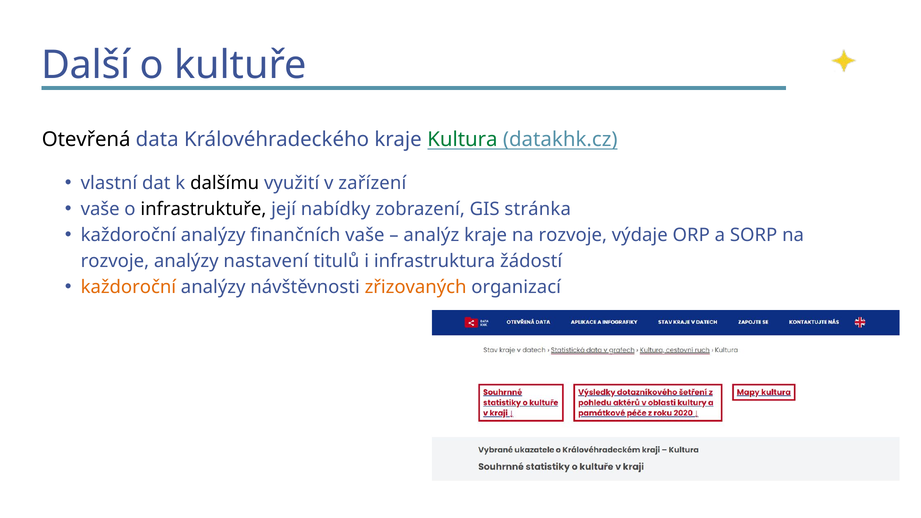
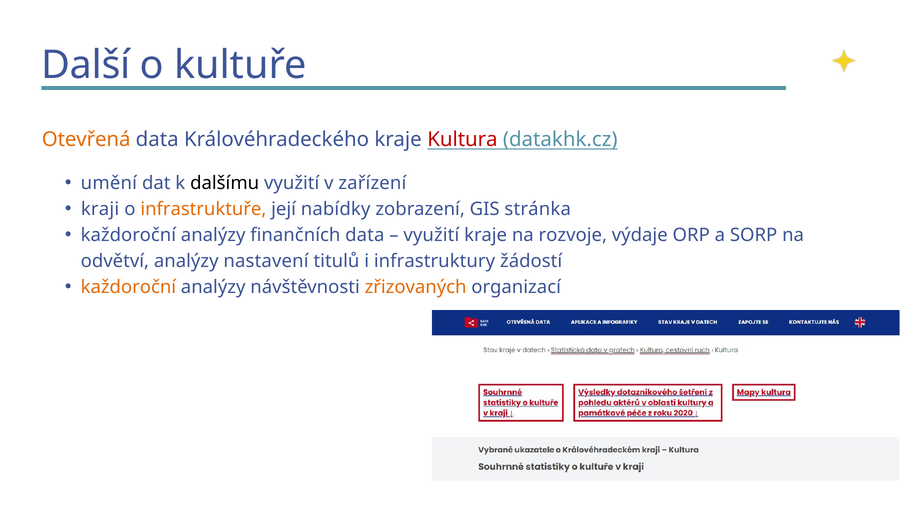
Otevřená colour: black -> orange (86, 140)
Kultura colour: green -> red (462, 140)
vlastní: vlastní -> umění (109, 183)
vaše: vaše -> kraji (100, 209)
infrastruktuře colour: black -> orange (203, 209)
finančních vaše: vaše -> data (365, 235)
analýz: analýz -> využití (431, 235)
rozvoje: rozvoje -> odvětví (115, 261)
infrastruktura: infrastruktura -> infrastruktury (435, 261)
